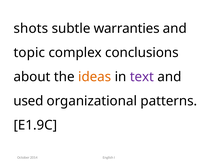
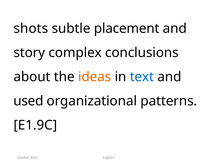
warranties: warranties -> placement (127, 28)
topic: topic -> story (29, 52)
text colour: purple -> blue (142, 76)
